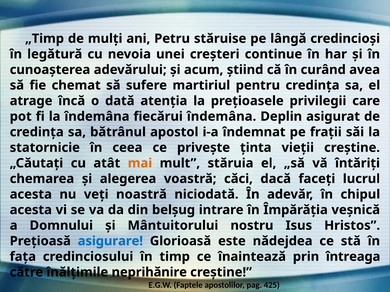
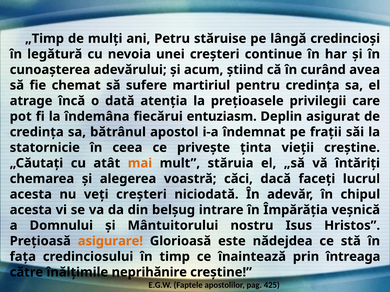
fiecărui îndemâna: îndemâna -> entuziasm (222, 117)
veţi noastră: noastră -> creşteri (141, 195)
asigurare colour: blue -> orange (110, 241)
